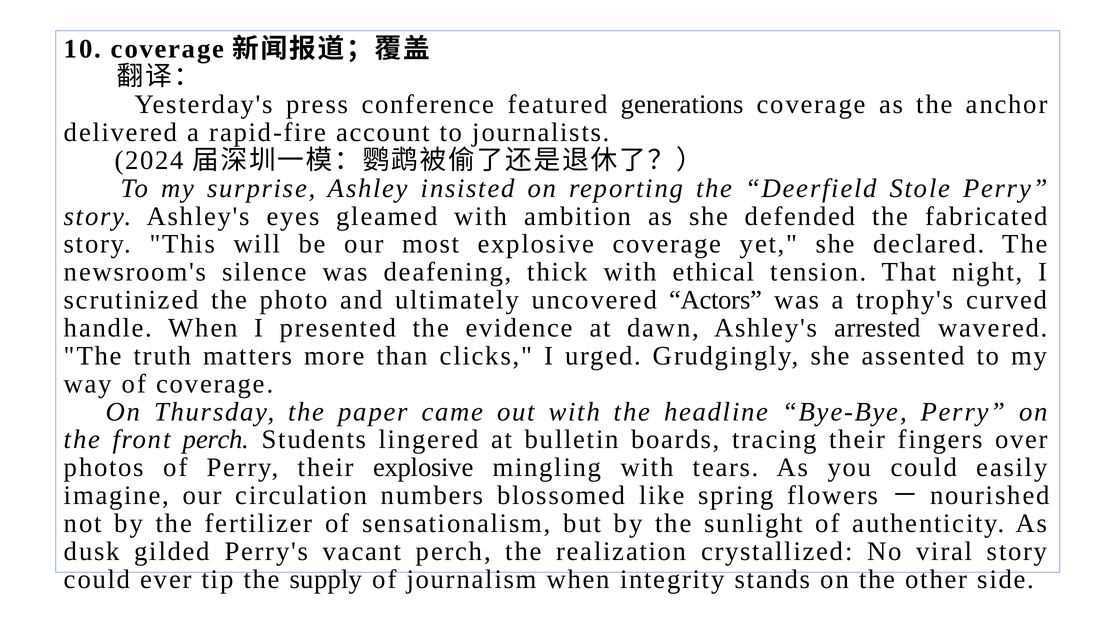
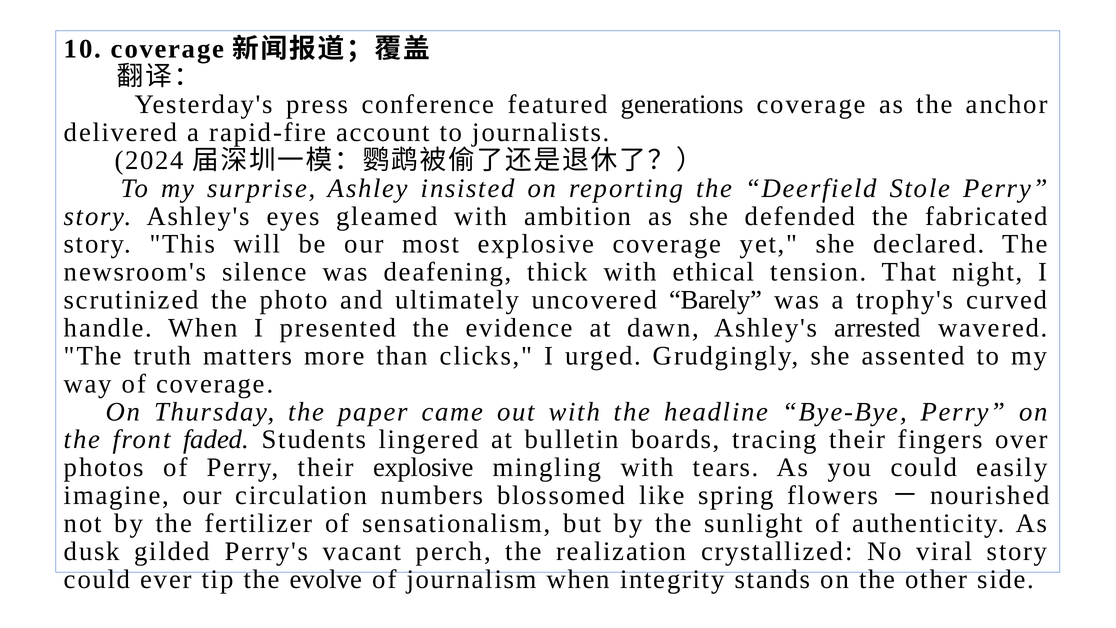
Actors: Actors -> Barely (716, 300)
front perch: perch -> faded (216, 439)
supply: supply -> evolve (326, 579)
